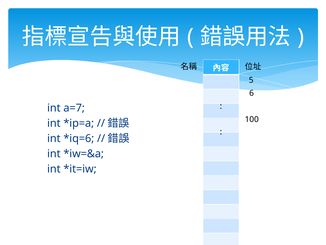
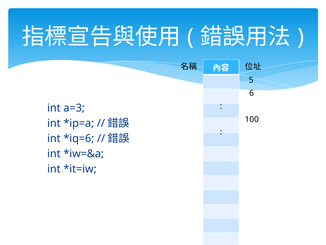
a=7: a=7 -> a=3 (74, 108)
